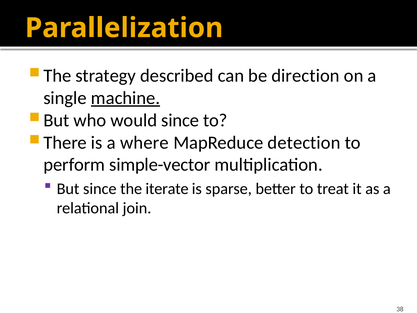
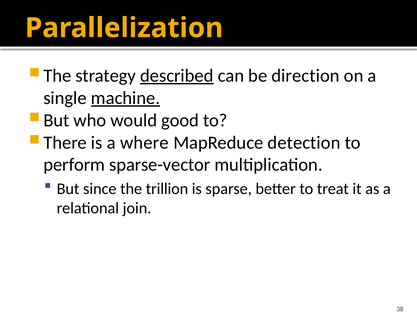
described underline: none -> present (177, 76)
would since: since -> good (180, 120)
simple-vector: simple-vector -> sparse-vector (160, 165)
iterate: iterate -> trillion (167, 189)
